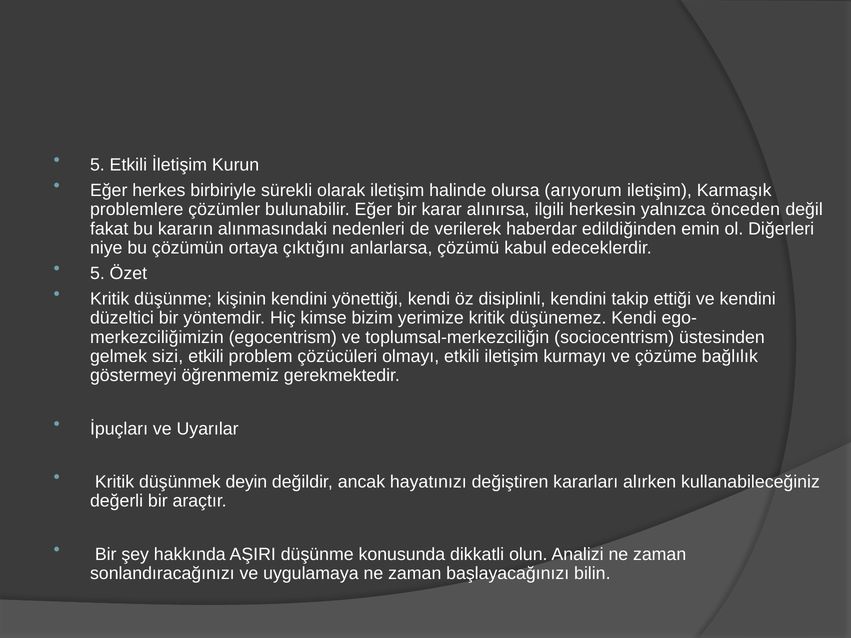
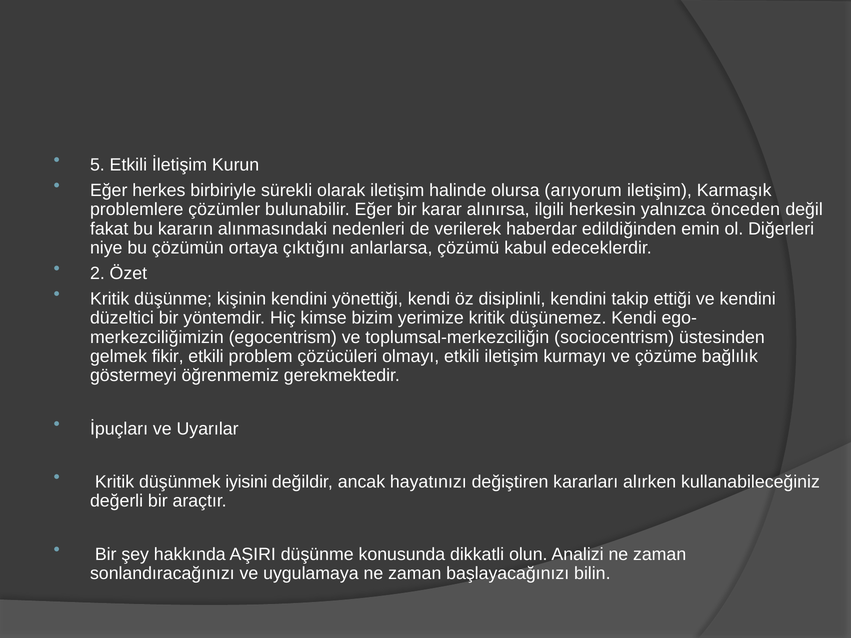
5: 5 -> 2 (97, 274)
sizi: sizi -> fikir (168, 357)
deyin: deyin -> iyisini (246, 482)
